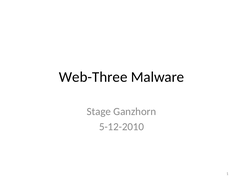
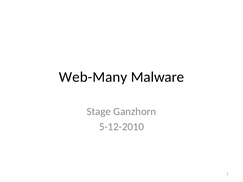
Web-Three: Web-Three -> Web-Many (93, 77)
